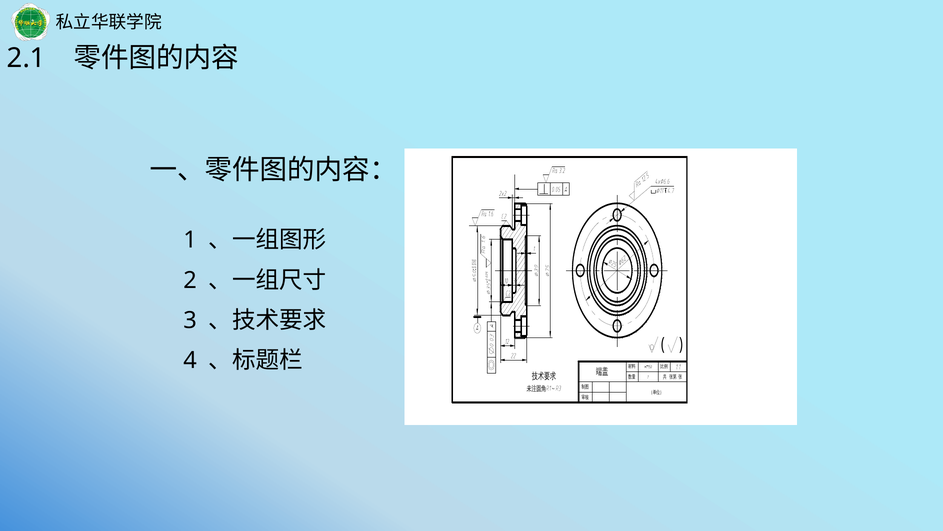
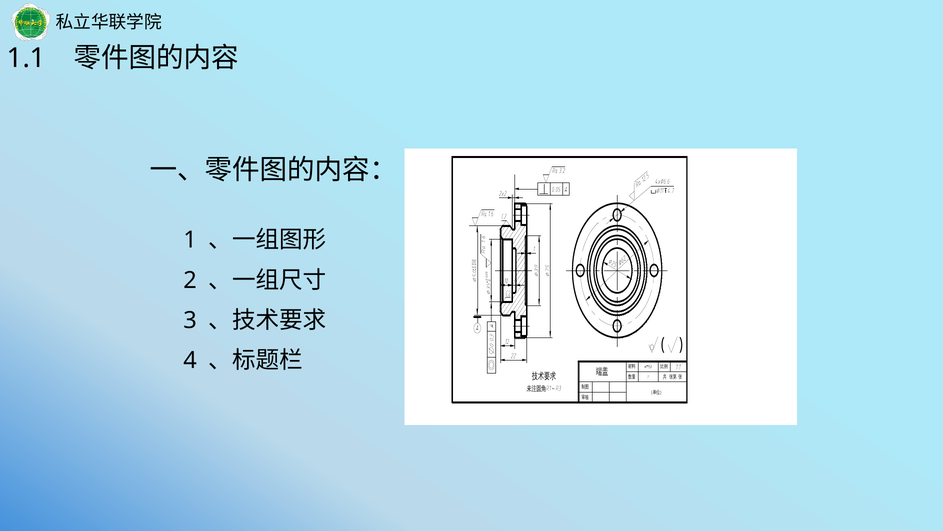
2.1: 2.1 -> 1.1 (26, 58)
